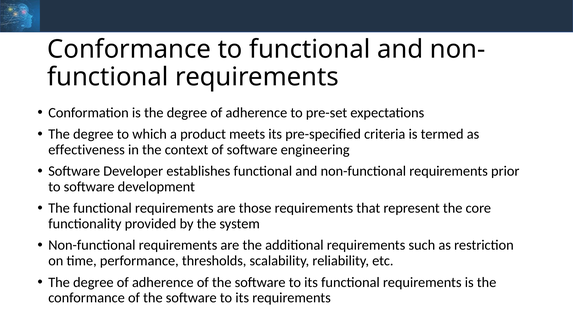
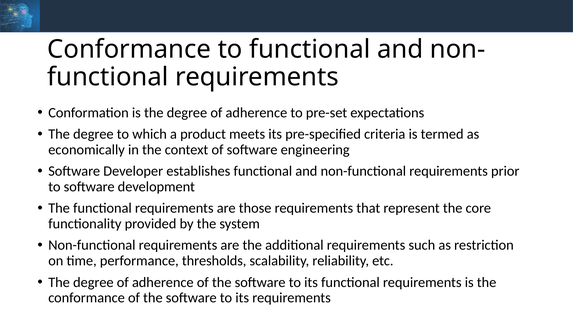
effectiveness: effectiveness -> economically (87, 149)
